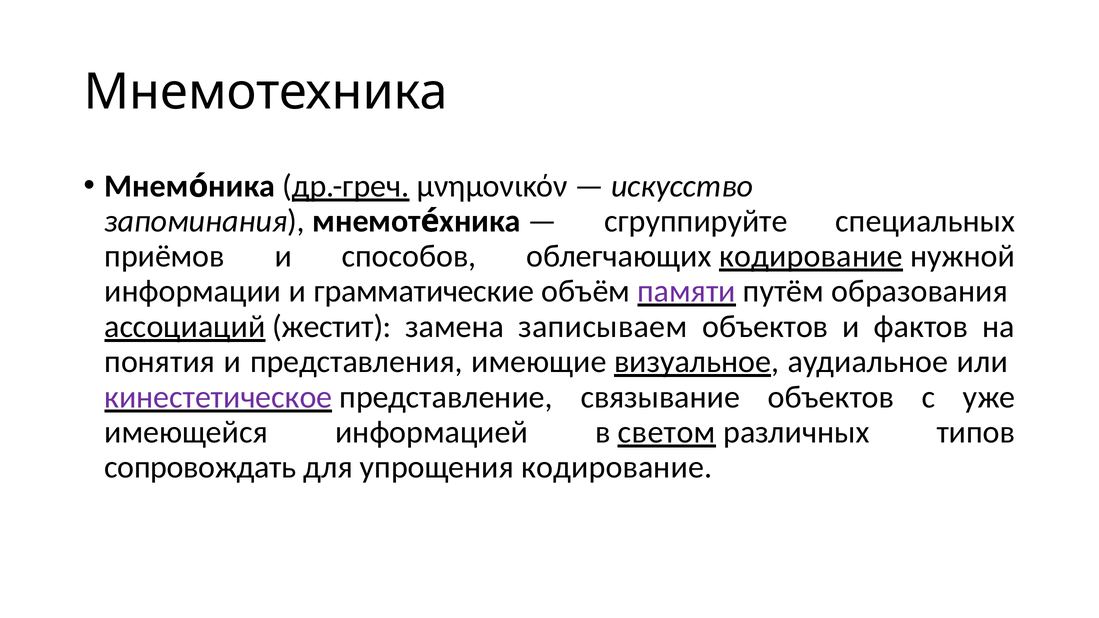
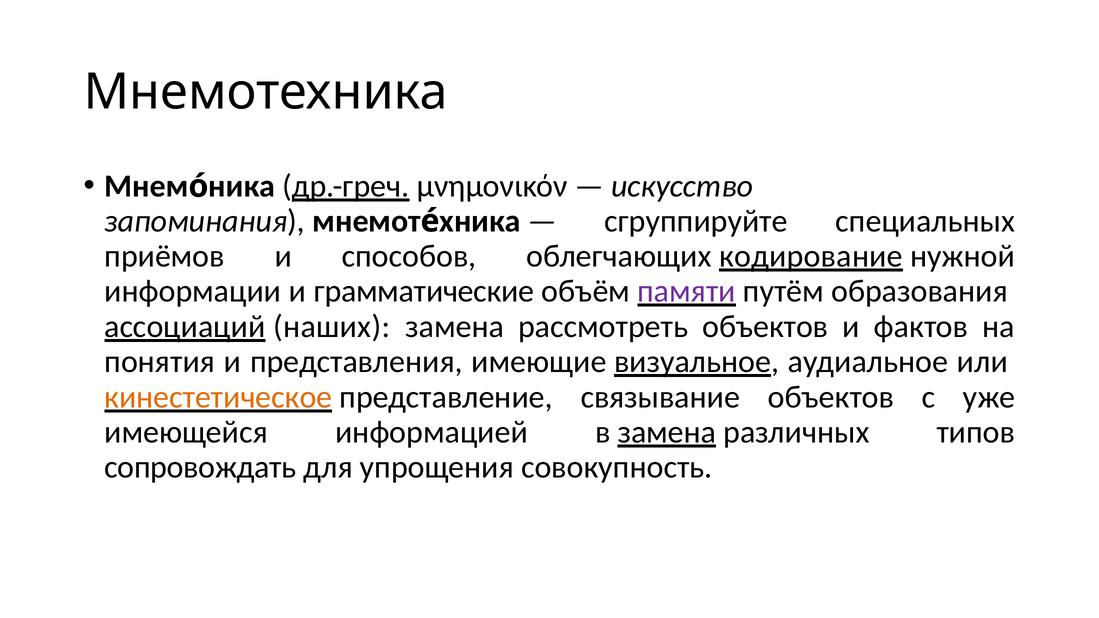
жестит: жестит -> наших (332, 327)
записываем: записываем -> рассмотреть (603, 327)
кинестетическое colour: purple -> orange (218, 397)
в светом: светом -> замена (667, 432)
упрощения кодирование: кодирование -> совокупность (617, 467)
